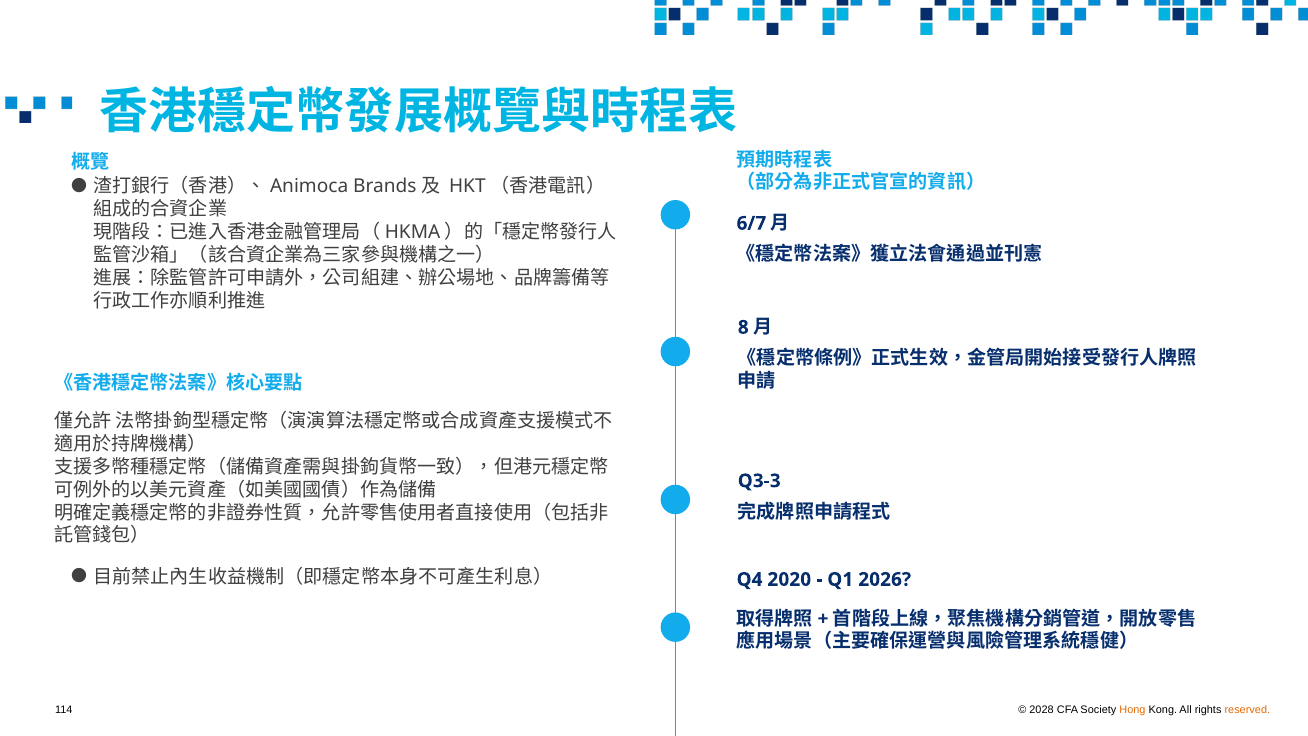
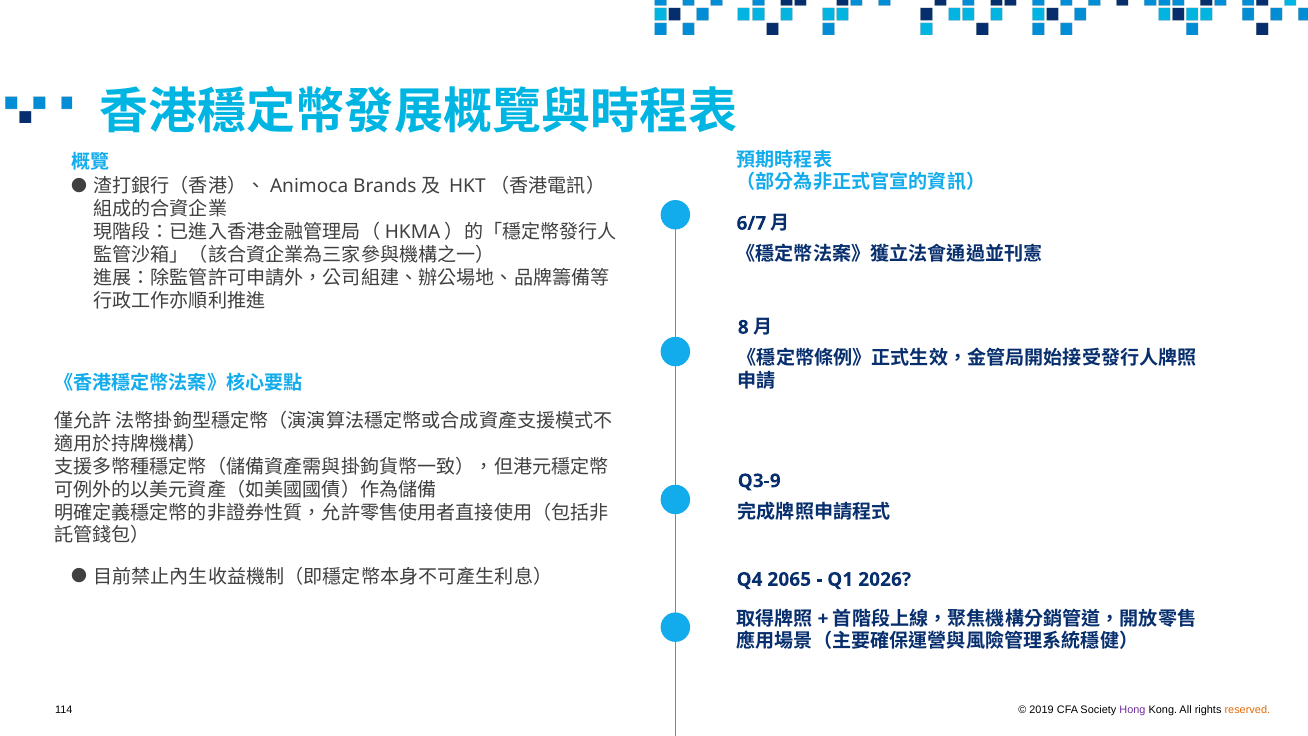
Q3-3: Q3-3 -> Q3-9 (759, 481)
2020: 2020 -> 2065 (789, 579)
2028: 2028 -> 2019 (1042, 710)
Hong colour: orange -> purple (1132, 710)
